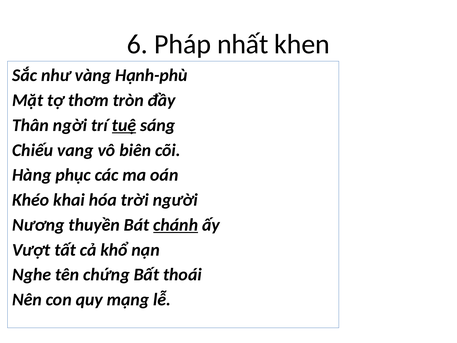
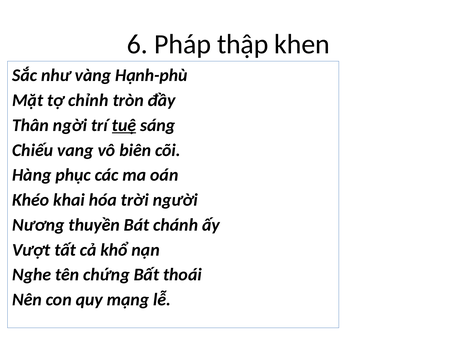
nhất: nhất -> thập (243, 44)
thơm: thơm -> chỉnh (88, 100)
chánh underline: present -> none (176, 225)
